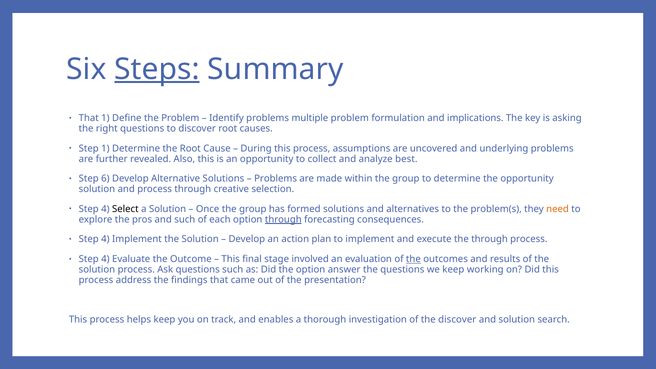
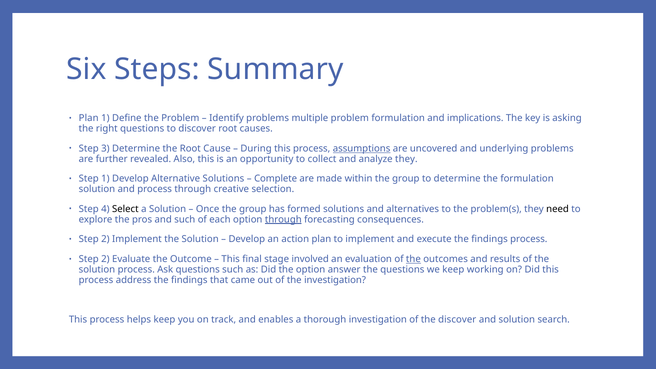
Steps underline: present -> none (157, 69)
That: That -> Plan (89, 118)
Step 1: 1 -> 3 (105, 149)
assumptions underline: none -> present (362, 149)
analyze best: best -> they (406, 159)
Step 6: 6 -> 1 (105, 179)
Problems: Problems -> Complete (276, 179)
the opportunity: opportunity -> formulation (527, 179)
need colour: orange -> black (558, 209)
4: 4 -> 2 (105, 239)
execute the through: through -> findings (490, 239)
4: 4 -> 2 (105, 259)
the presentation: presentation -> investigation (335, 280)
